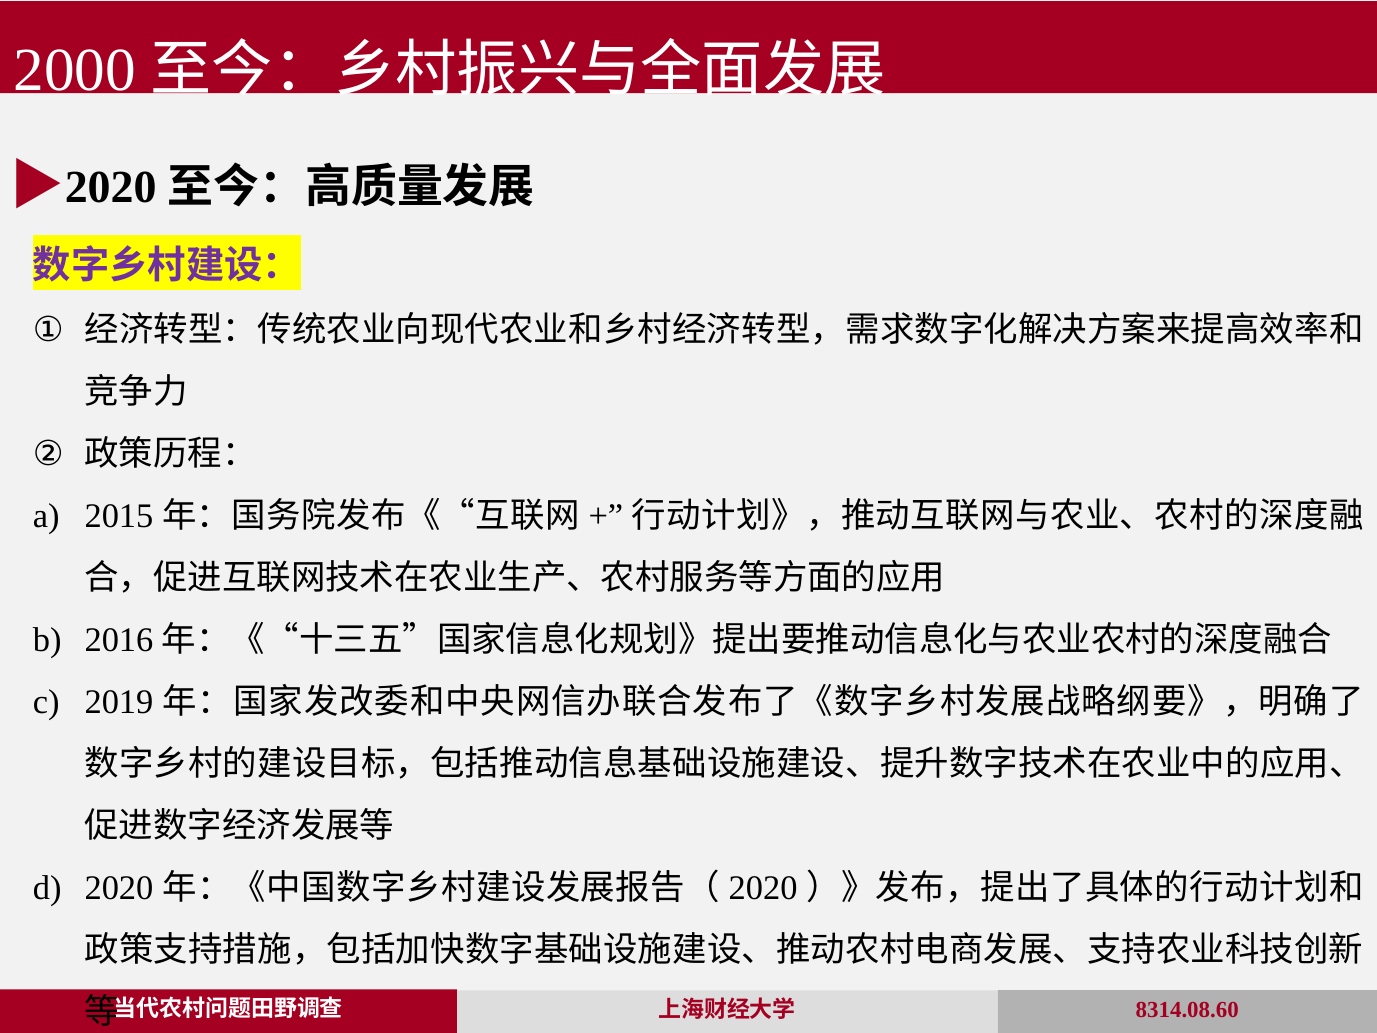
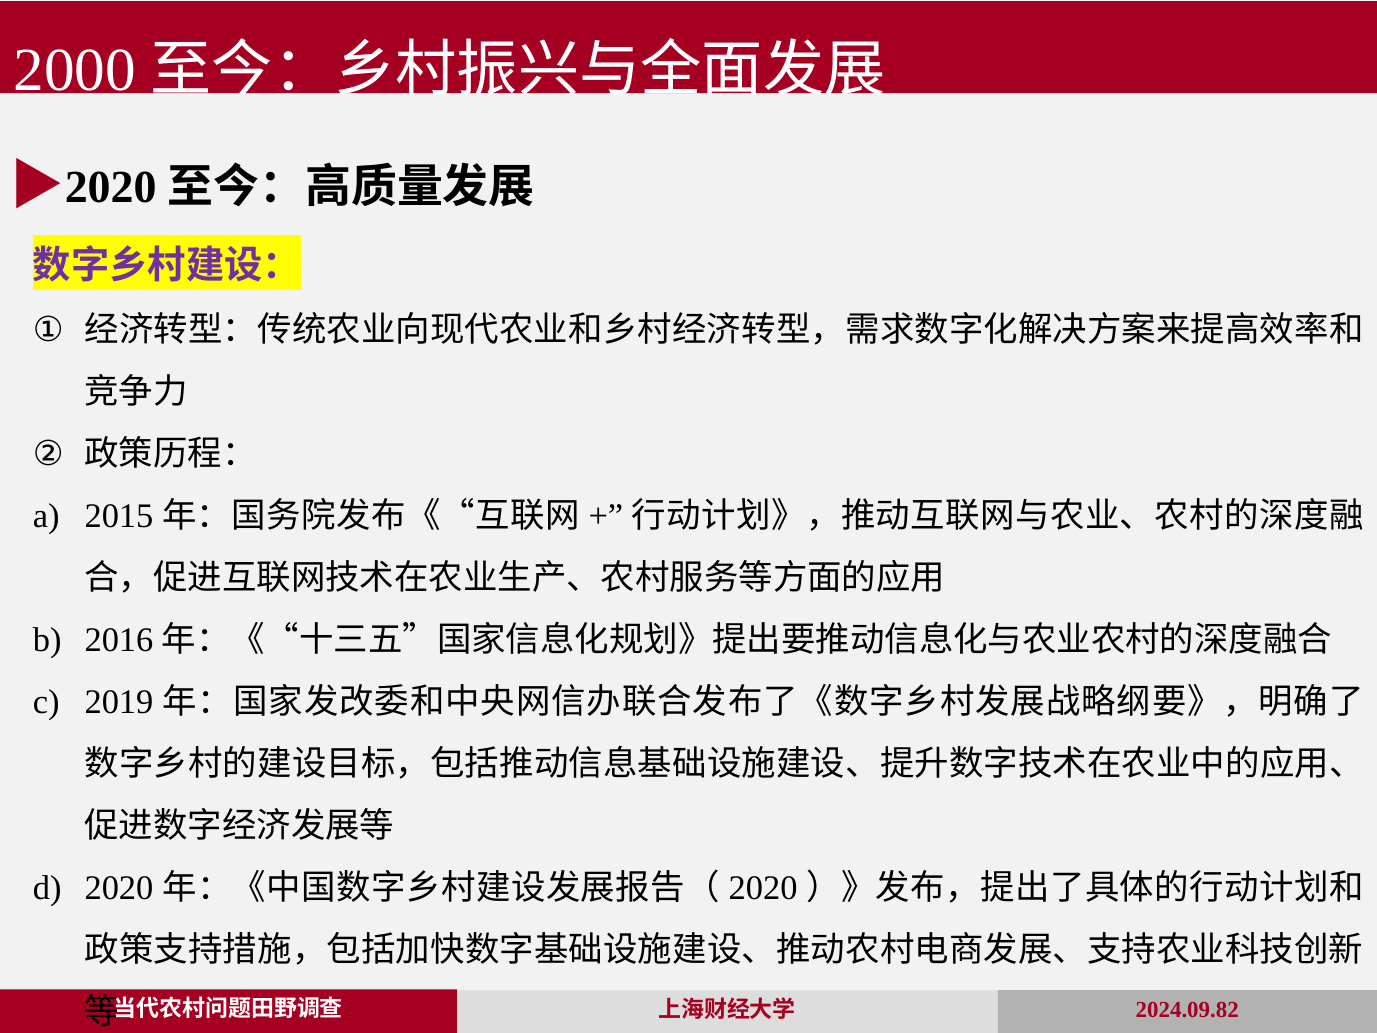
8314.08.60: 8314.08.60 -> 2024.09.82 (1187, 1009)
